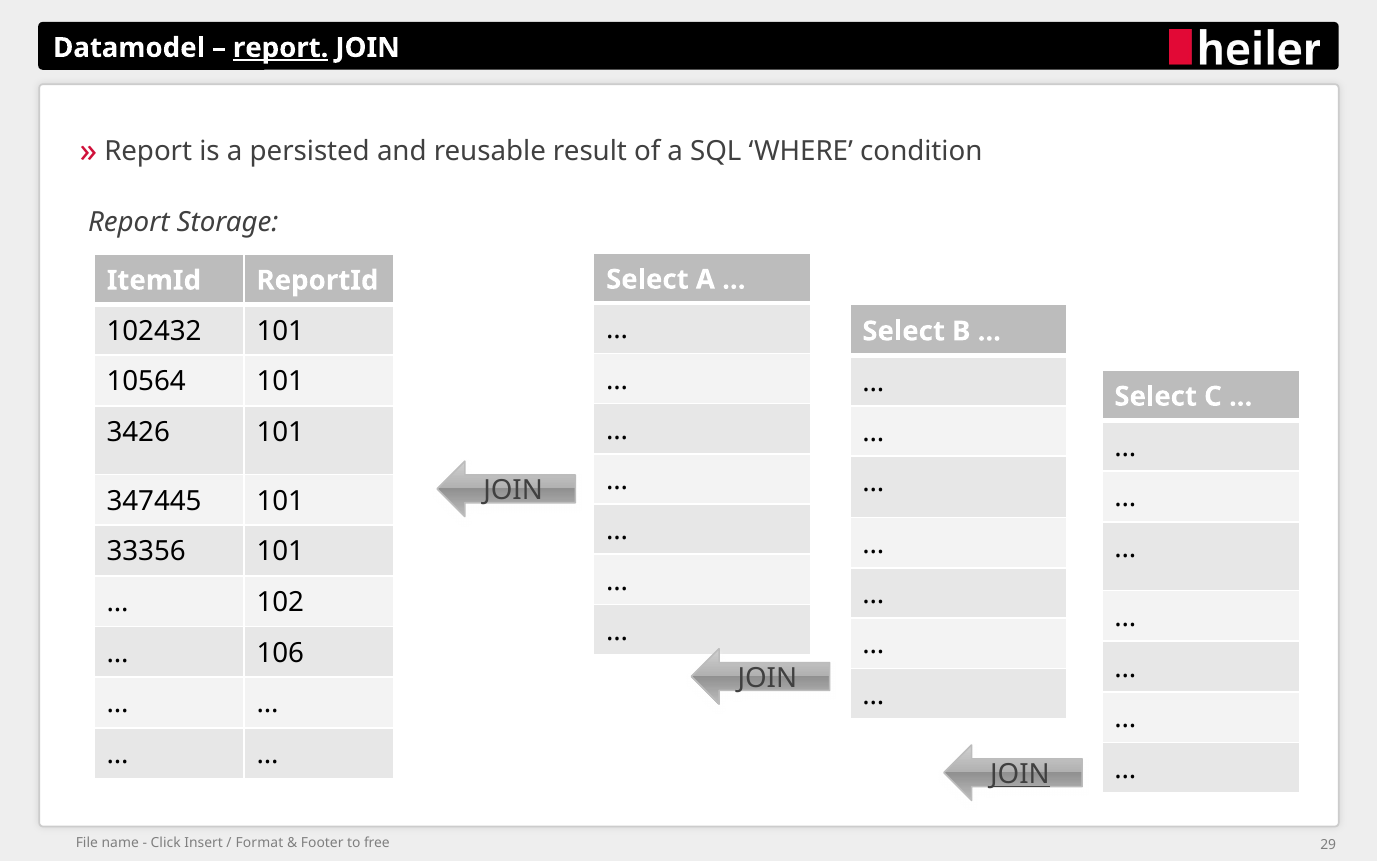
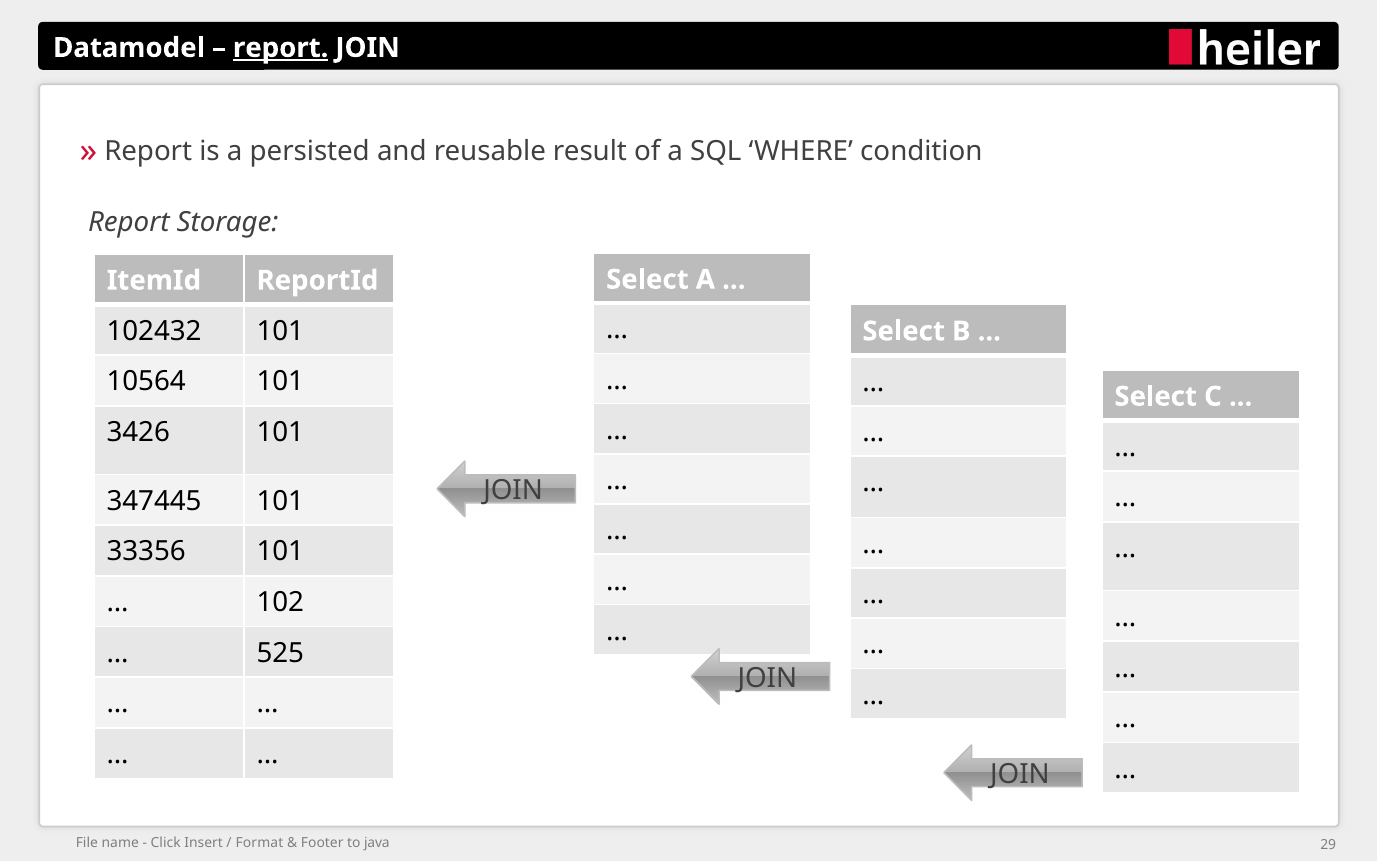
106: 106 -> 525 (280, 653)
JOIN underline: present -> none (1020, 774)
free: free -> java (377, 843)
